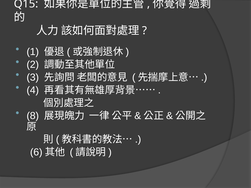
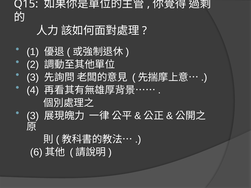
8: 8 -> 3 (33, 116)
